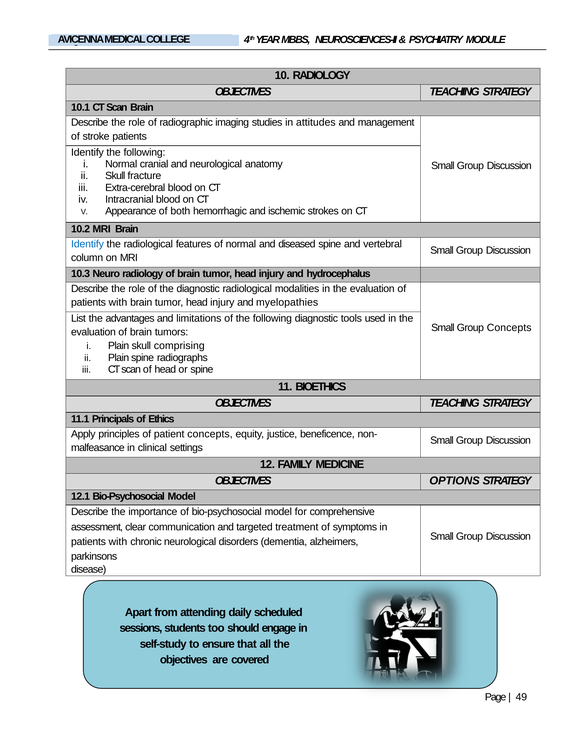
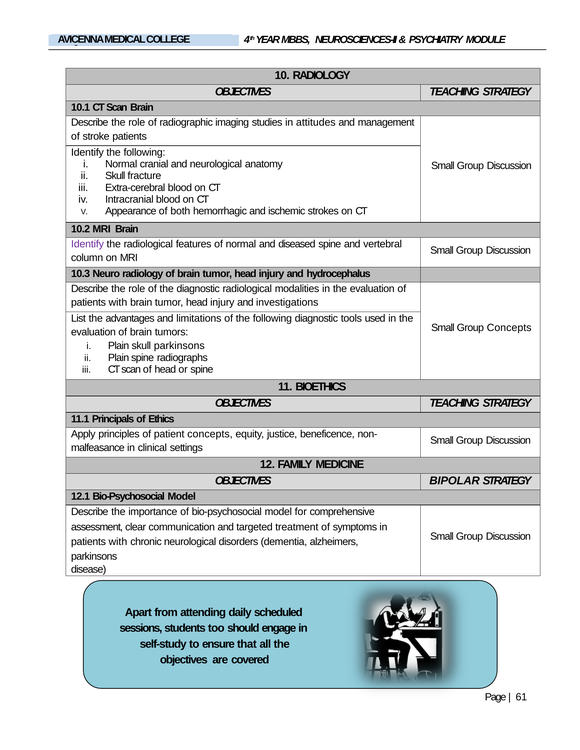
Identify colour: blue -> purple (87, 244)
myelopathies: myelopathies -> investigations (287, 303)
skull comprising: comprising -> parkinsons (179, 346)
OPTIONS: OPTIONS -> BIPOLAR (455, 481)
49: 49 -> 61 (521, 698)
